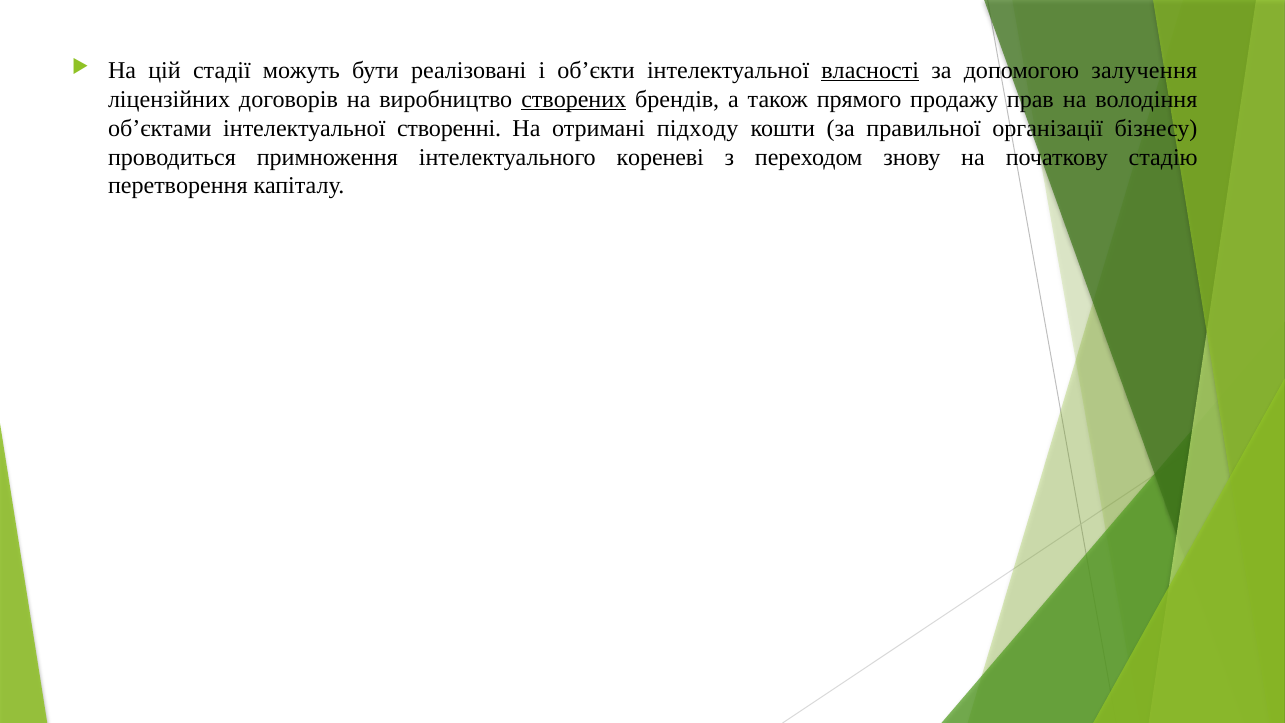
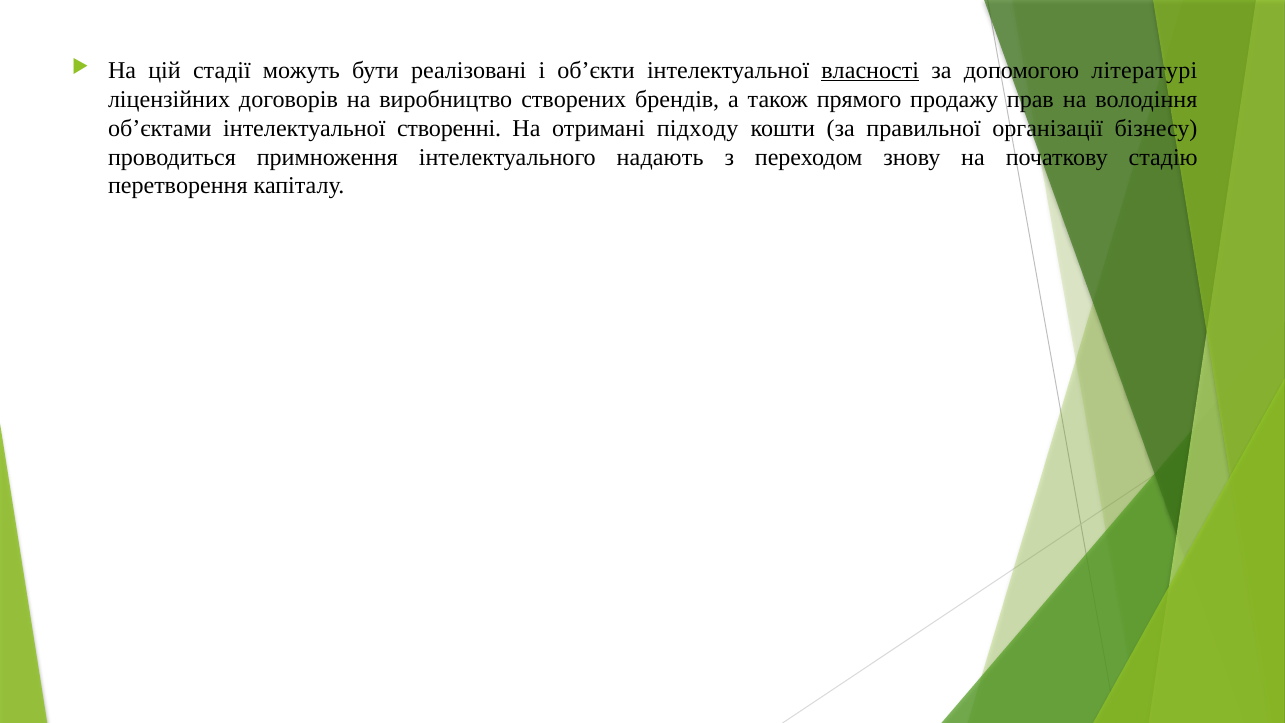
залучення: залучення -> літературі (1144, 70)
створених underline: present -> none (574, 99)
кореневі: кореневі -> надають (660, 157)
